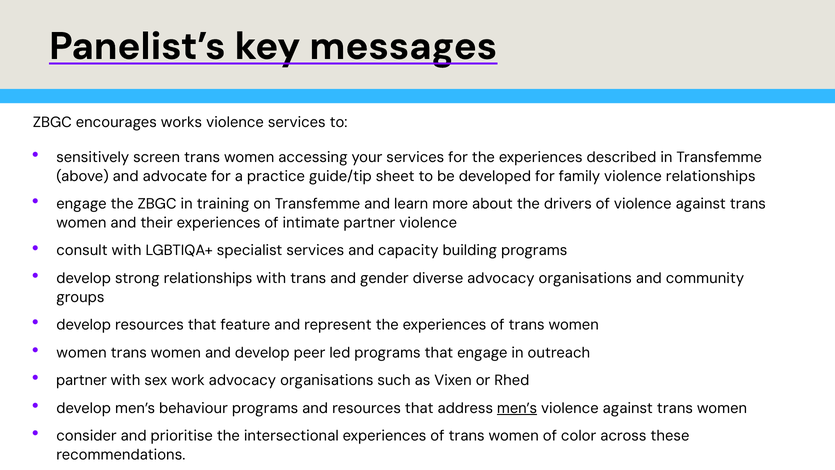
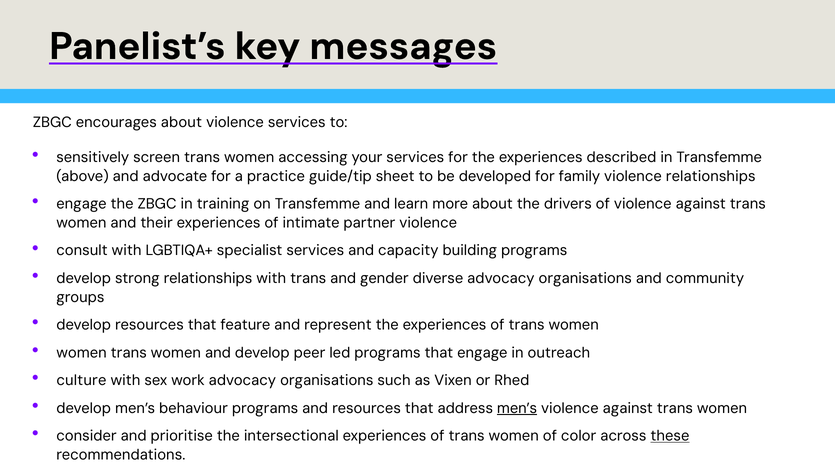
encourages works: works -> about (181, 122)
partner: partner -> culture (81, 380)
these underline: none -> present (670, 436)
